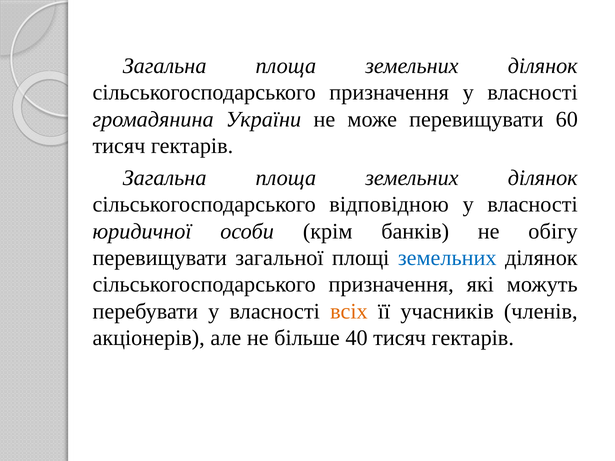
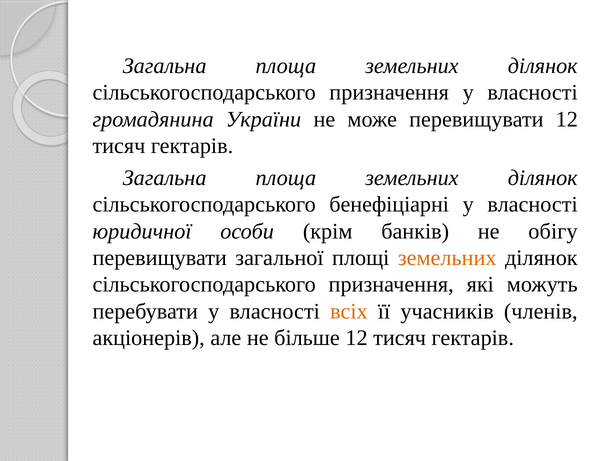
перевищувати 60: 60 -> 12 (567, 119)
відповідною: відповідною -> бенефіціарні (389, 205)
земельних colour: blue -> orange (447, 258)
більше 40: 40 -> 12 (357, 338)
